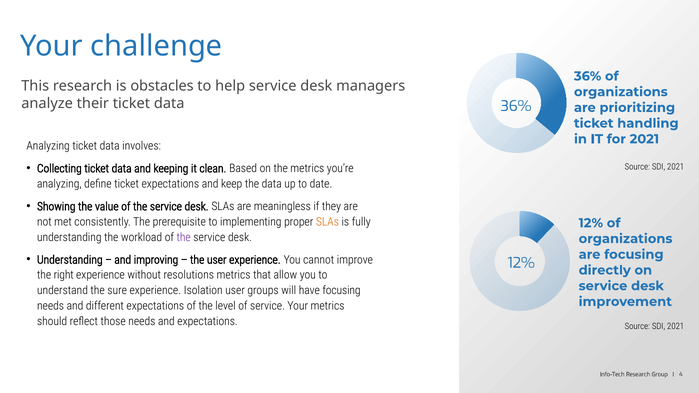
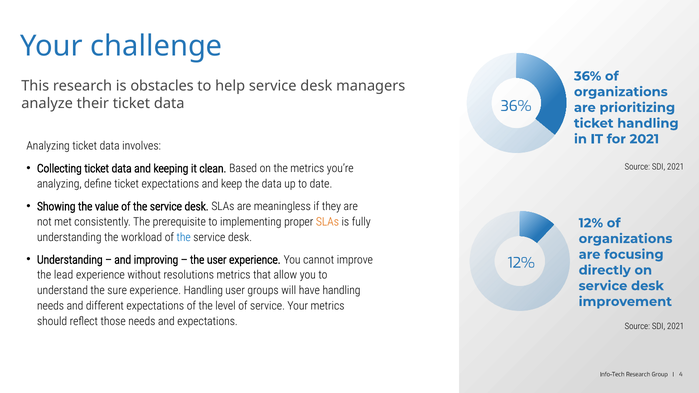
the colour: purple -> blue (184, 237)
right: right -> lead (64, 275)
experience Isolation: Isolation -> Handling (203, 291)
have focusing: focusing -> handling (342, 291)
